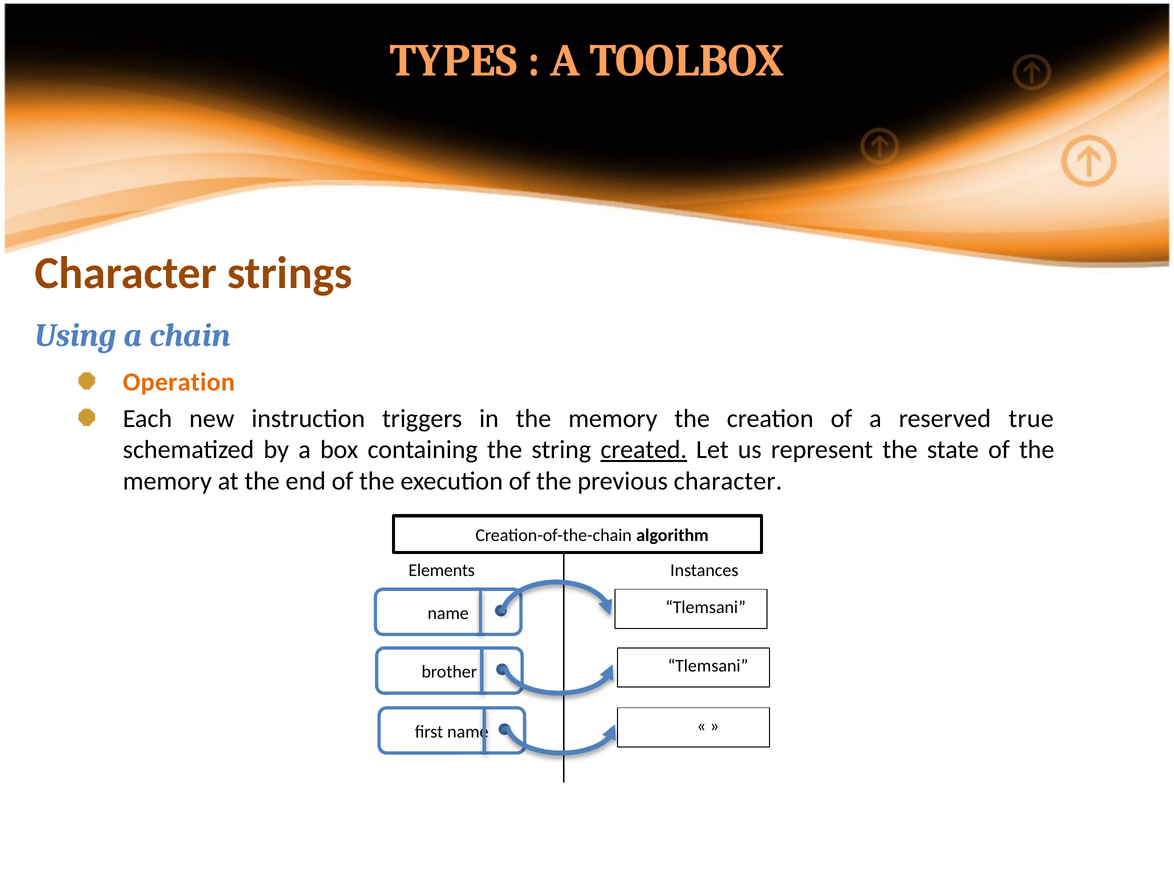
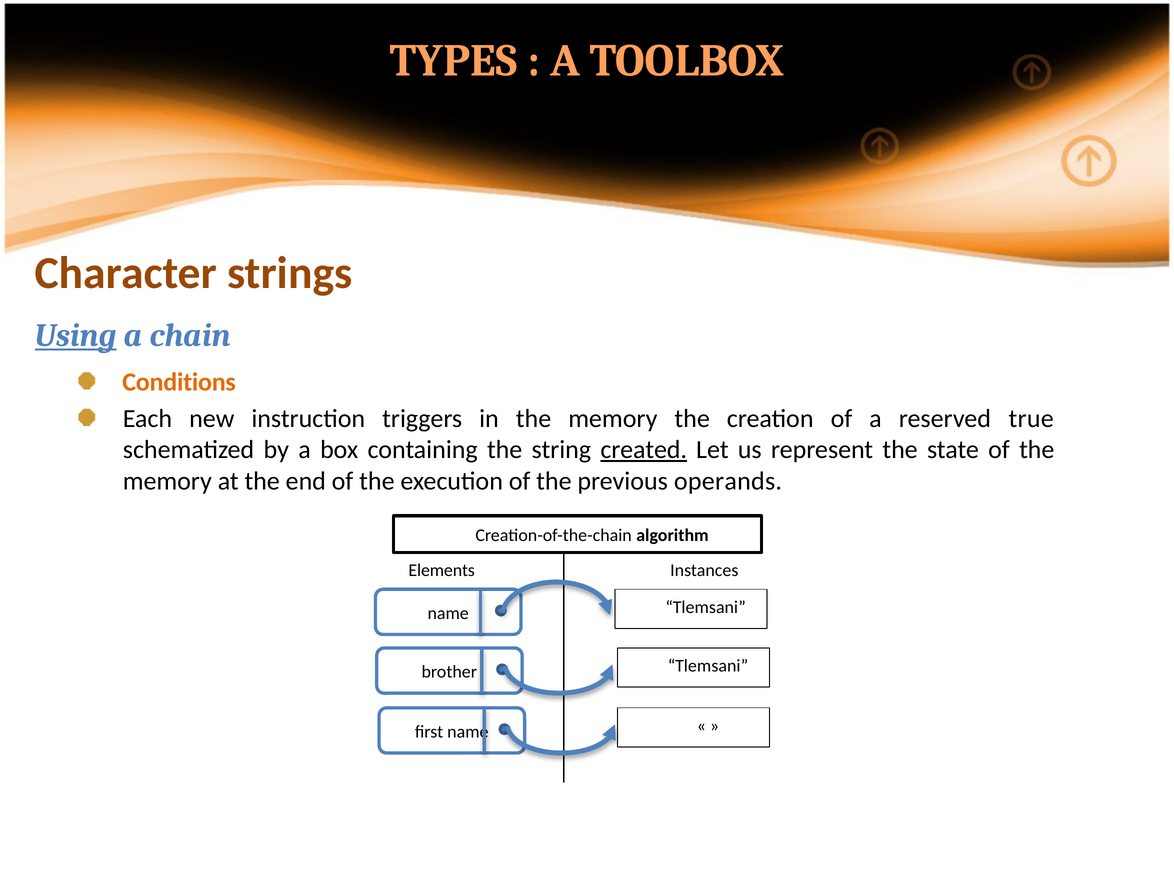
Using underline: none -> present (76, 336)
Operation: Operation -> Conditions (179, 382)
previous character: character -> operands (728, 481)
